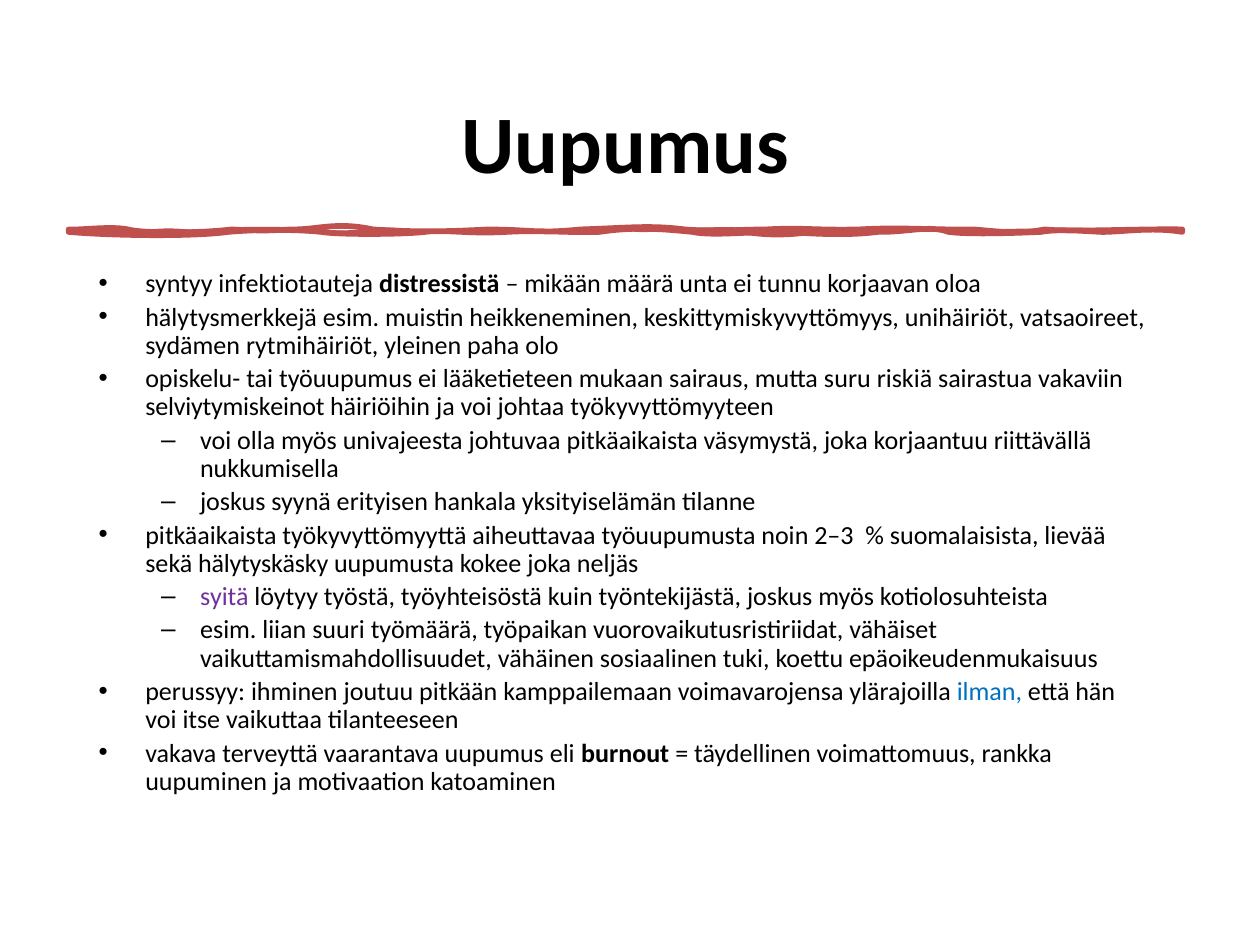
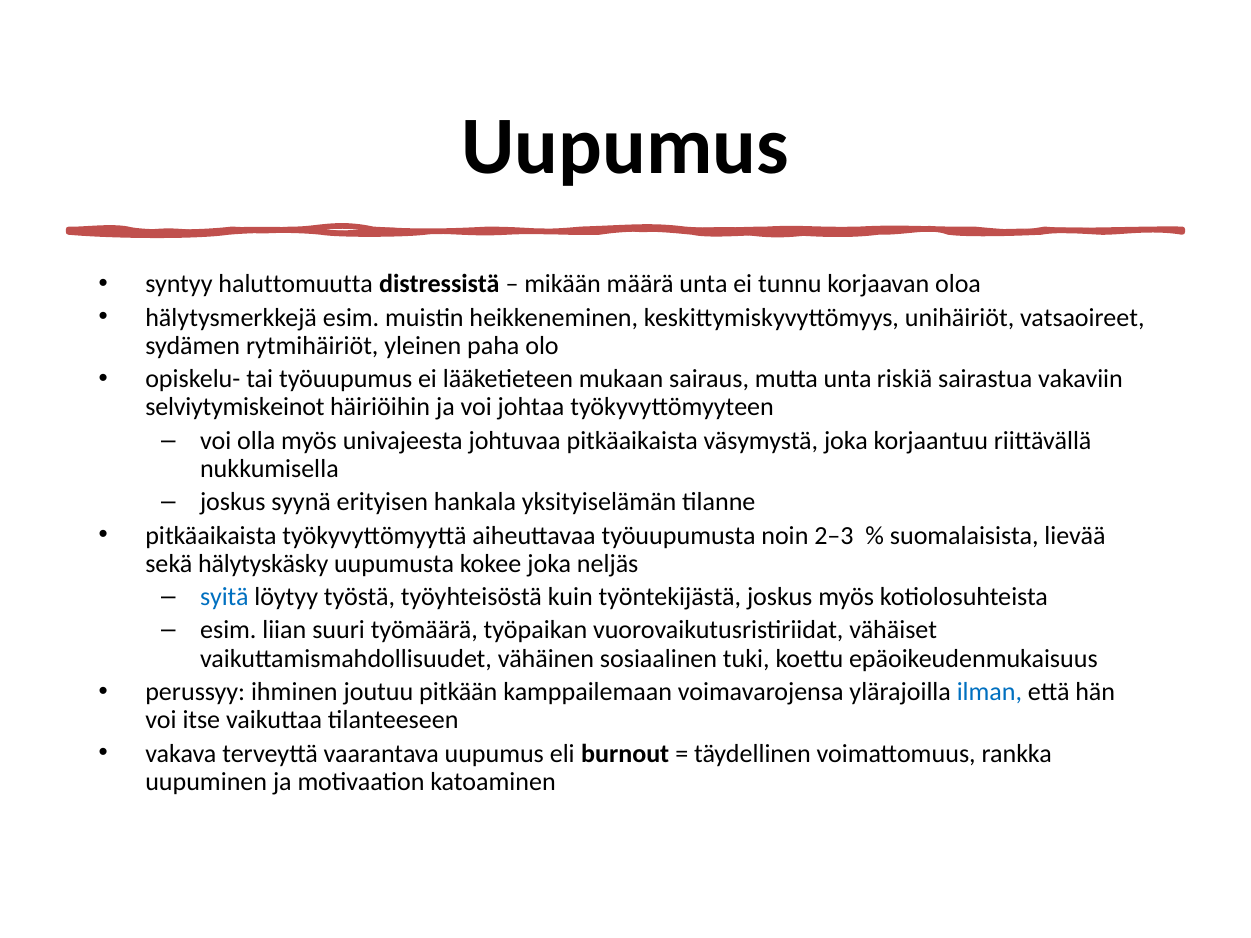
infektiotauteja: infektiotauteja -> haluttomuutta (296, 284)
mutta suru: suru -> unta (848, 379)
syitä colour: purple -> blue (224, 597)
